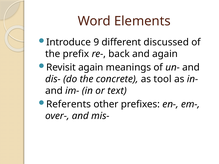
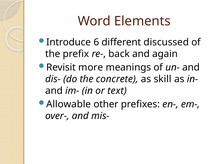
9: 9 -> 6 (96, 42)
Revisit again: again -> more (91, 67)
tool: tool -> skill (163, 79)
Referents: Referents -> Allowable (69, 104)
